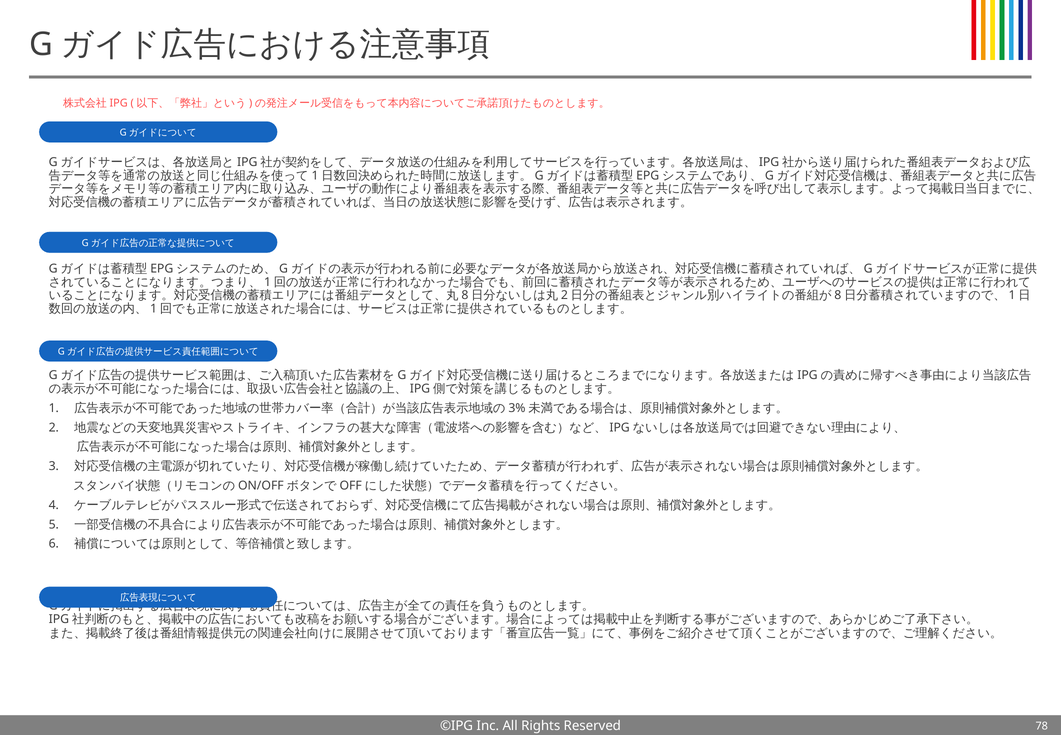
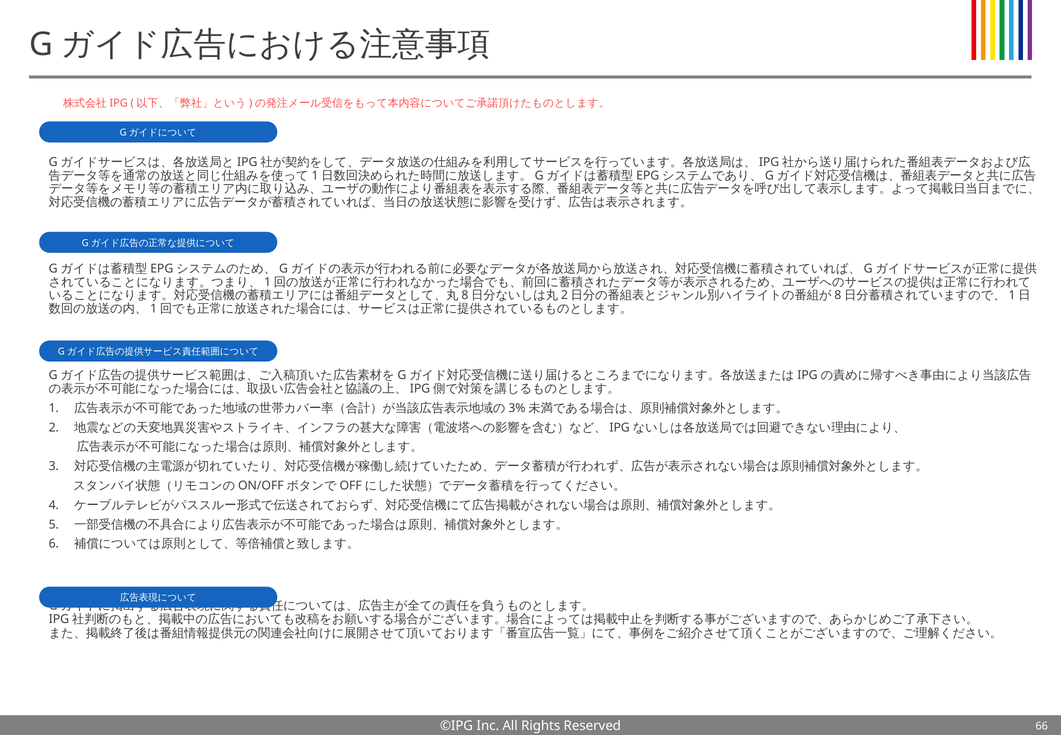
78: 78 -> 66 (1042, 726)
